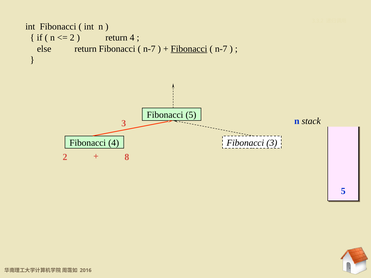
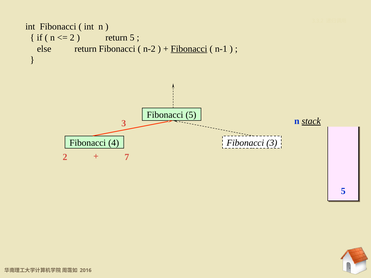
return 4: 4 -> 5 (132, 38)
n-7: n-7 -> n-2 (149, 49)
n-7: n-7 -> n-1 (221, 49)
stack underline: none -> present (311, 121)
8: 8 -> 7 (127, 157)
